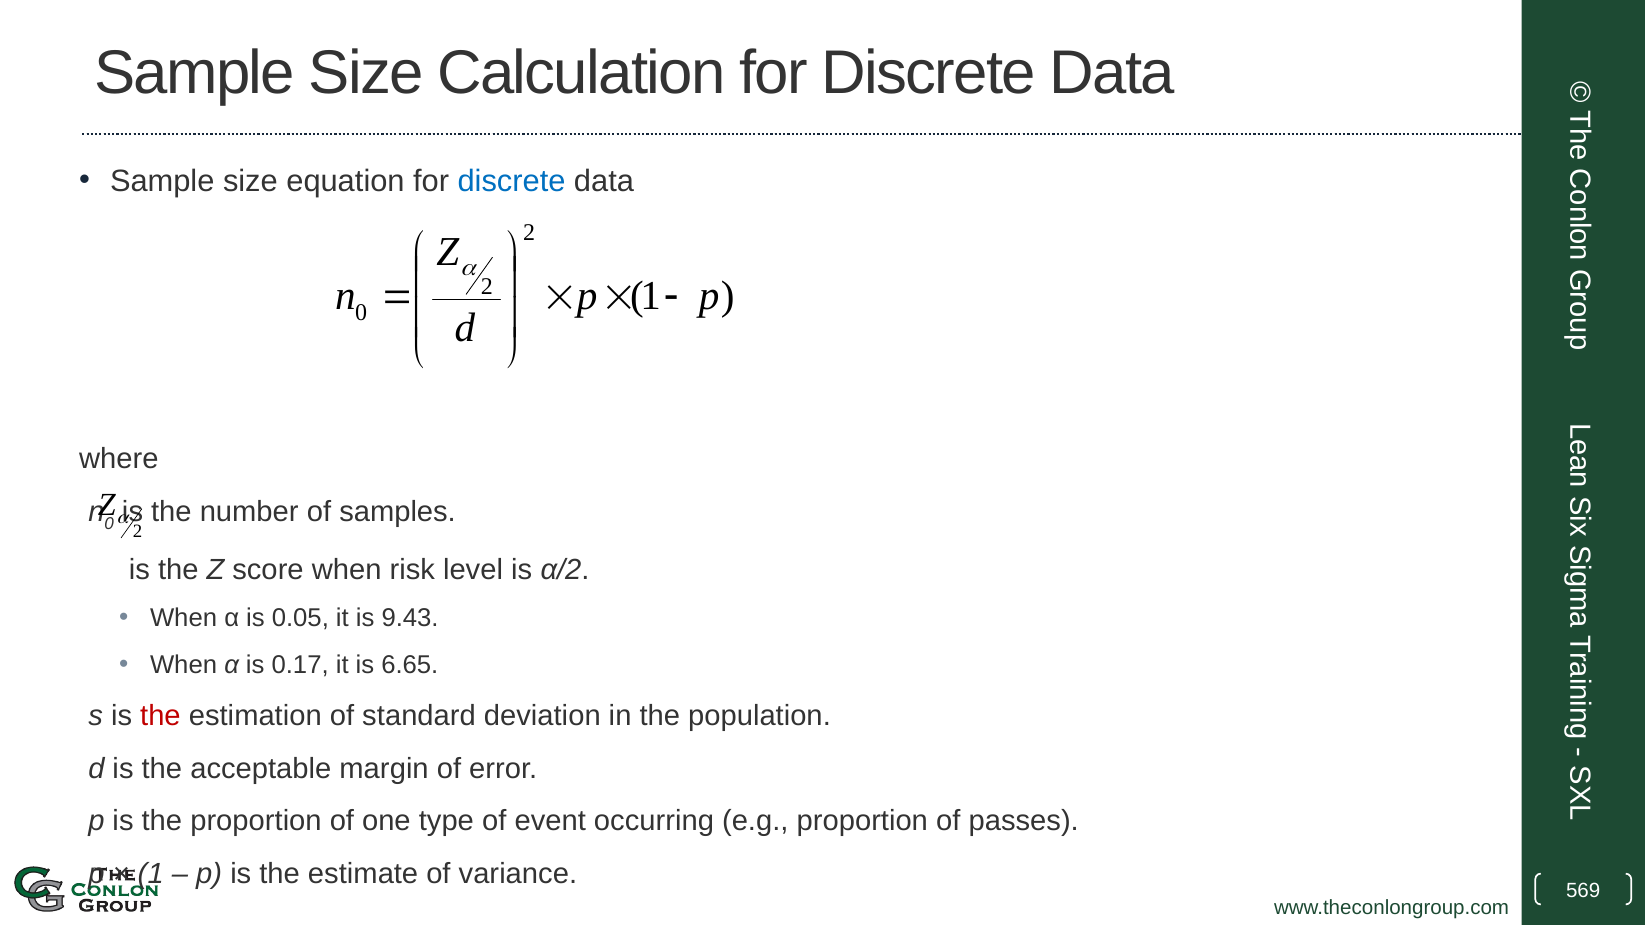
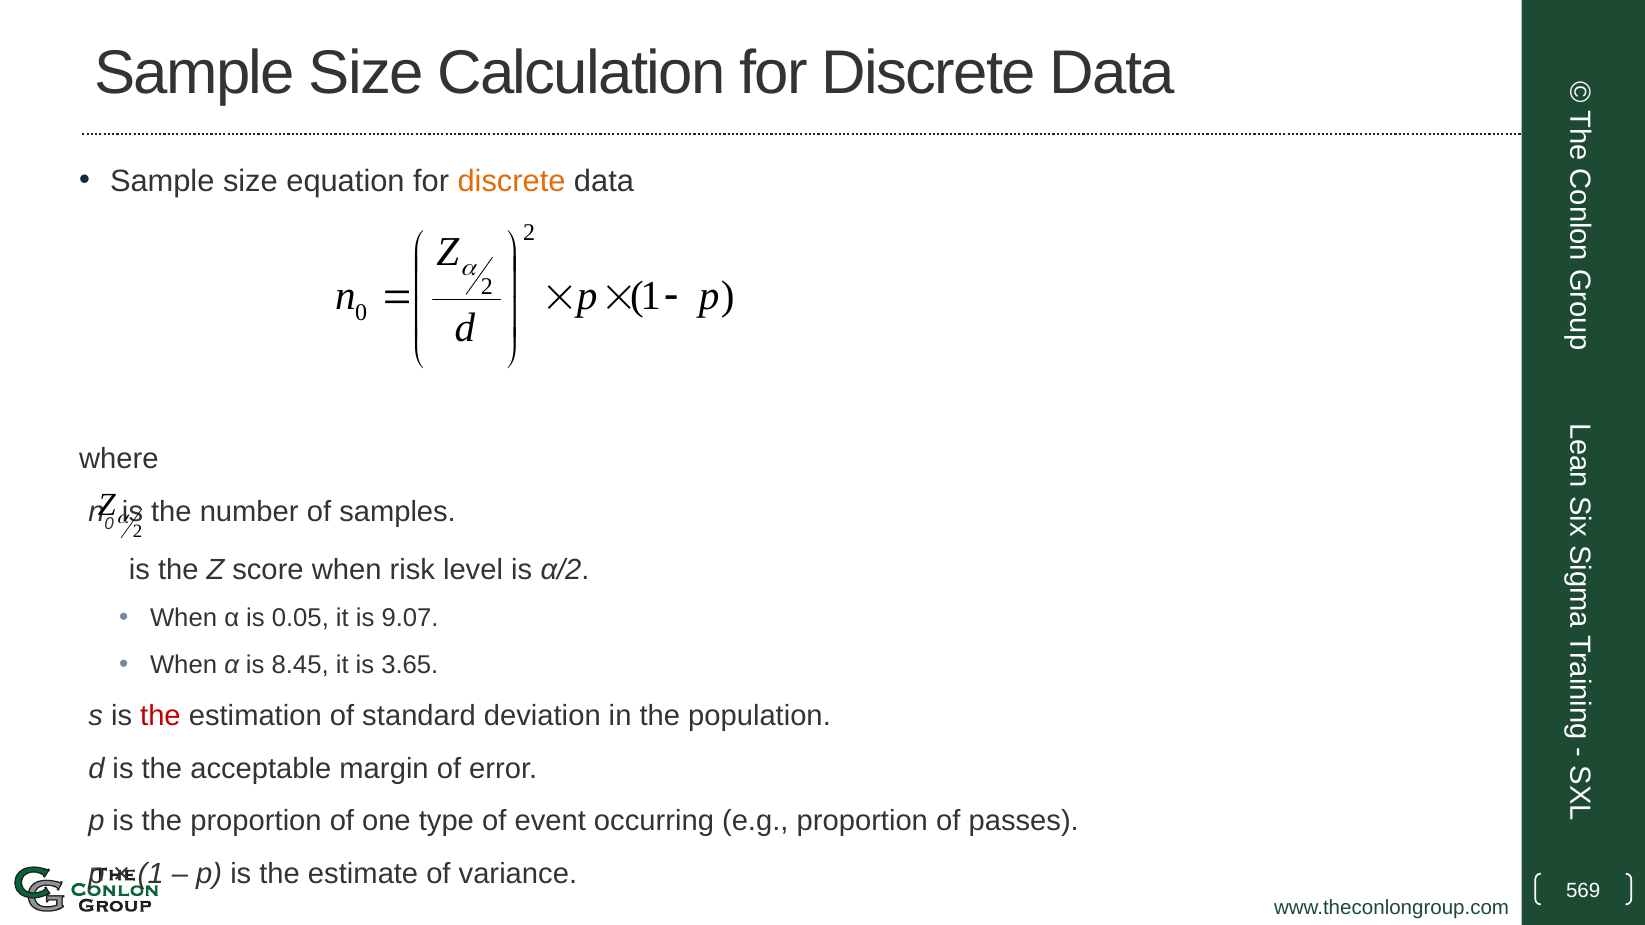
discrete colour: blue -> orange (512, 181)
9.43: 9.43 -> 9.07 (410, 619)
0.17: 0.17 -> 8.45 (300, 666)
6.65: 6.65 -> 3.65 (410, 666)
